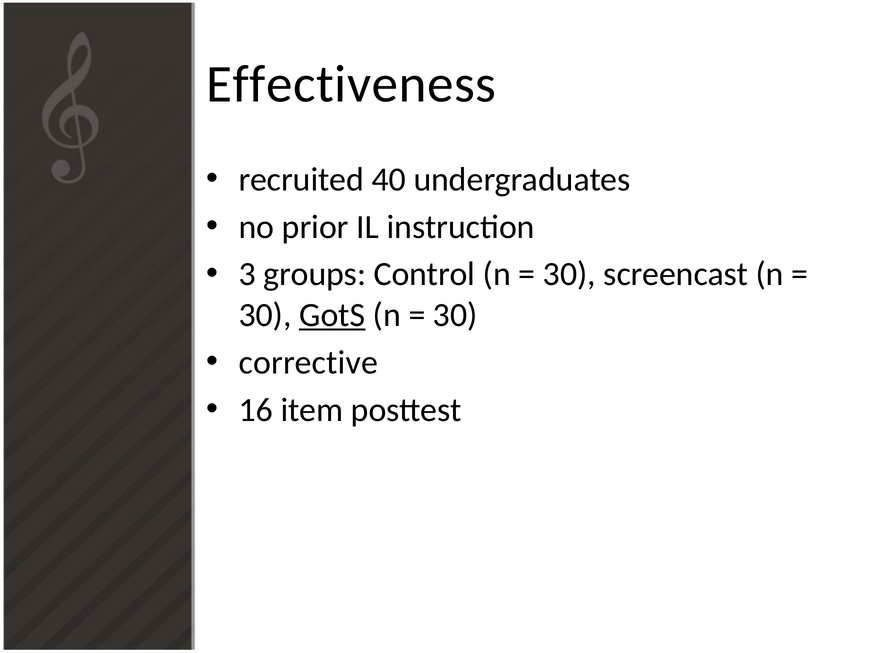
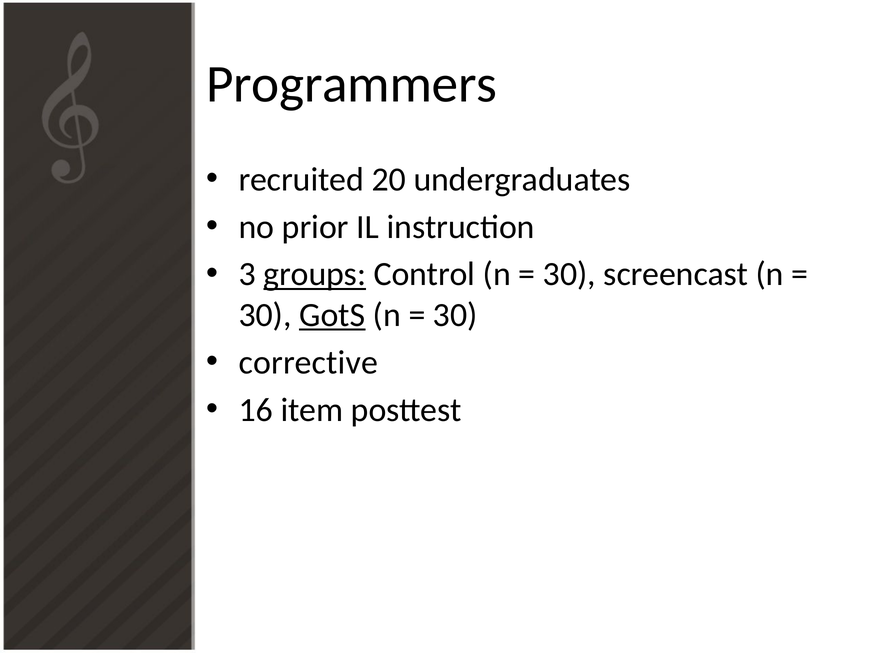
Effectiveness: Effectiveness -> Programmers (352, 84)
40: 40 -> 20 (389, 179)
groups underline: none -> present (315, 274)
